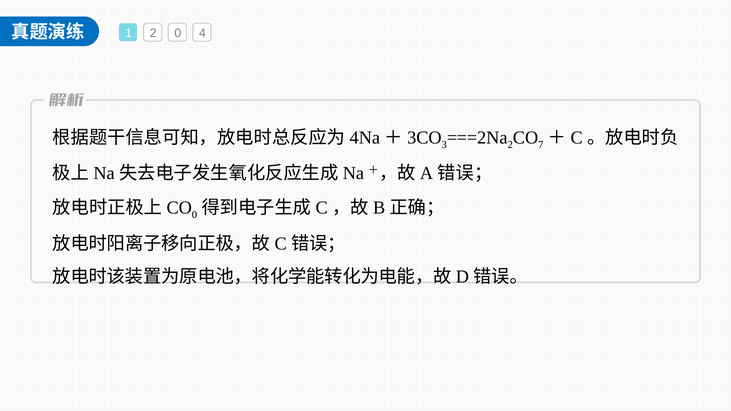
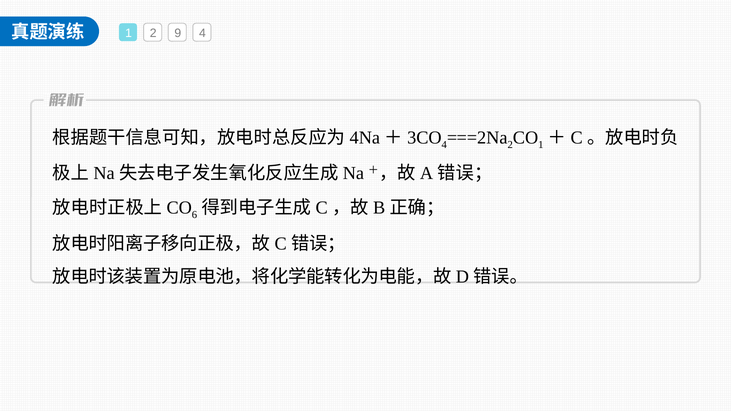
2 0: 0 -> 9 (178, 33)
3: 3 -> 4 (444, 145)
7: 7 -> 1 (541, 145)
0: 0 -> 6 (194, 215)
